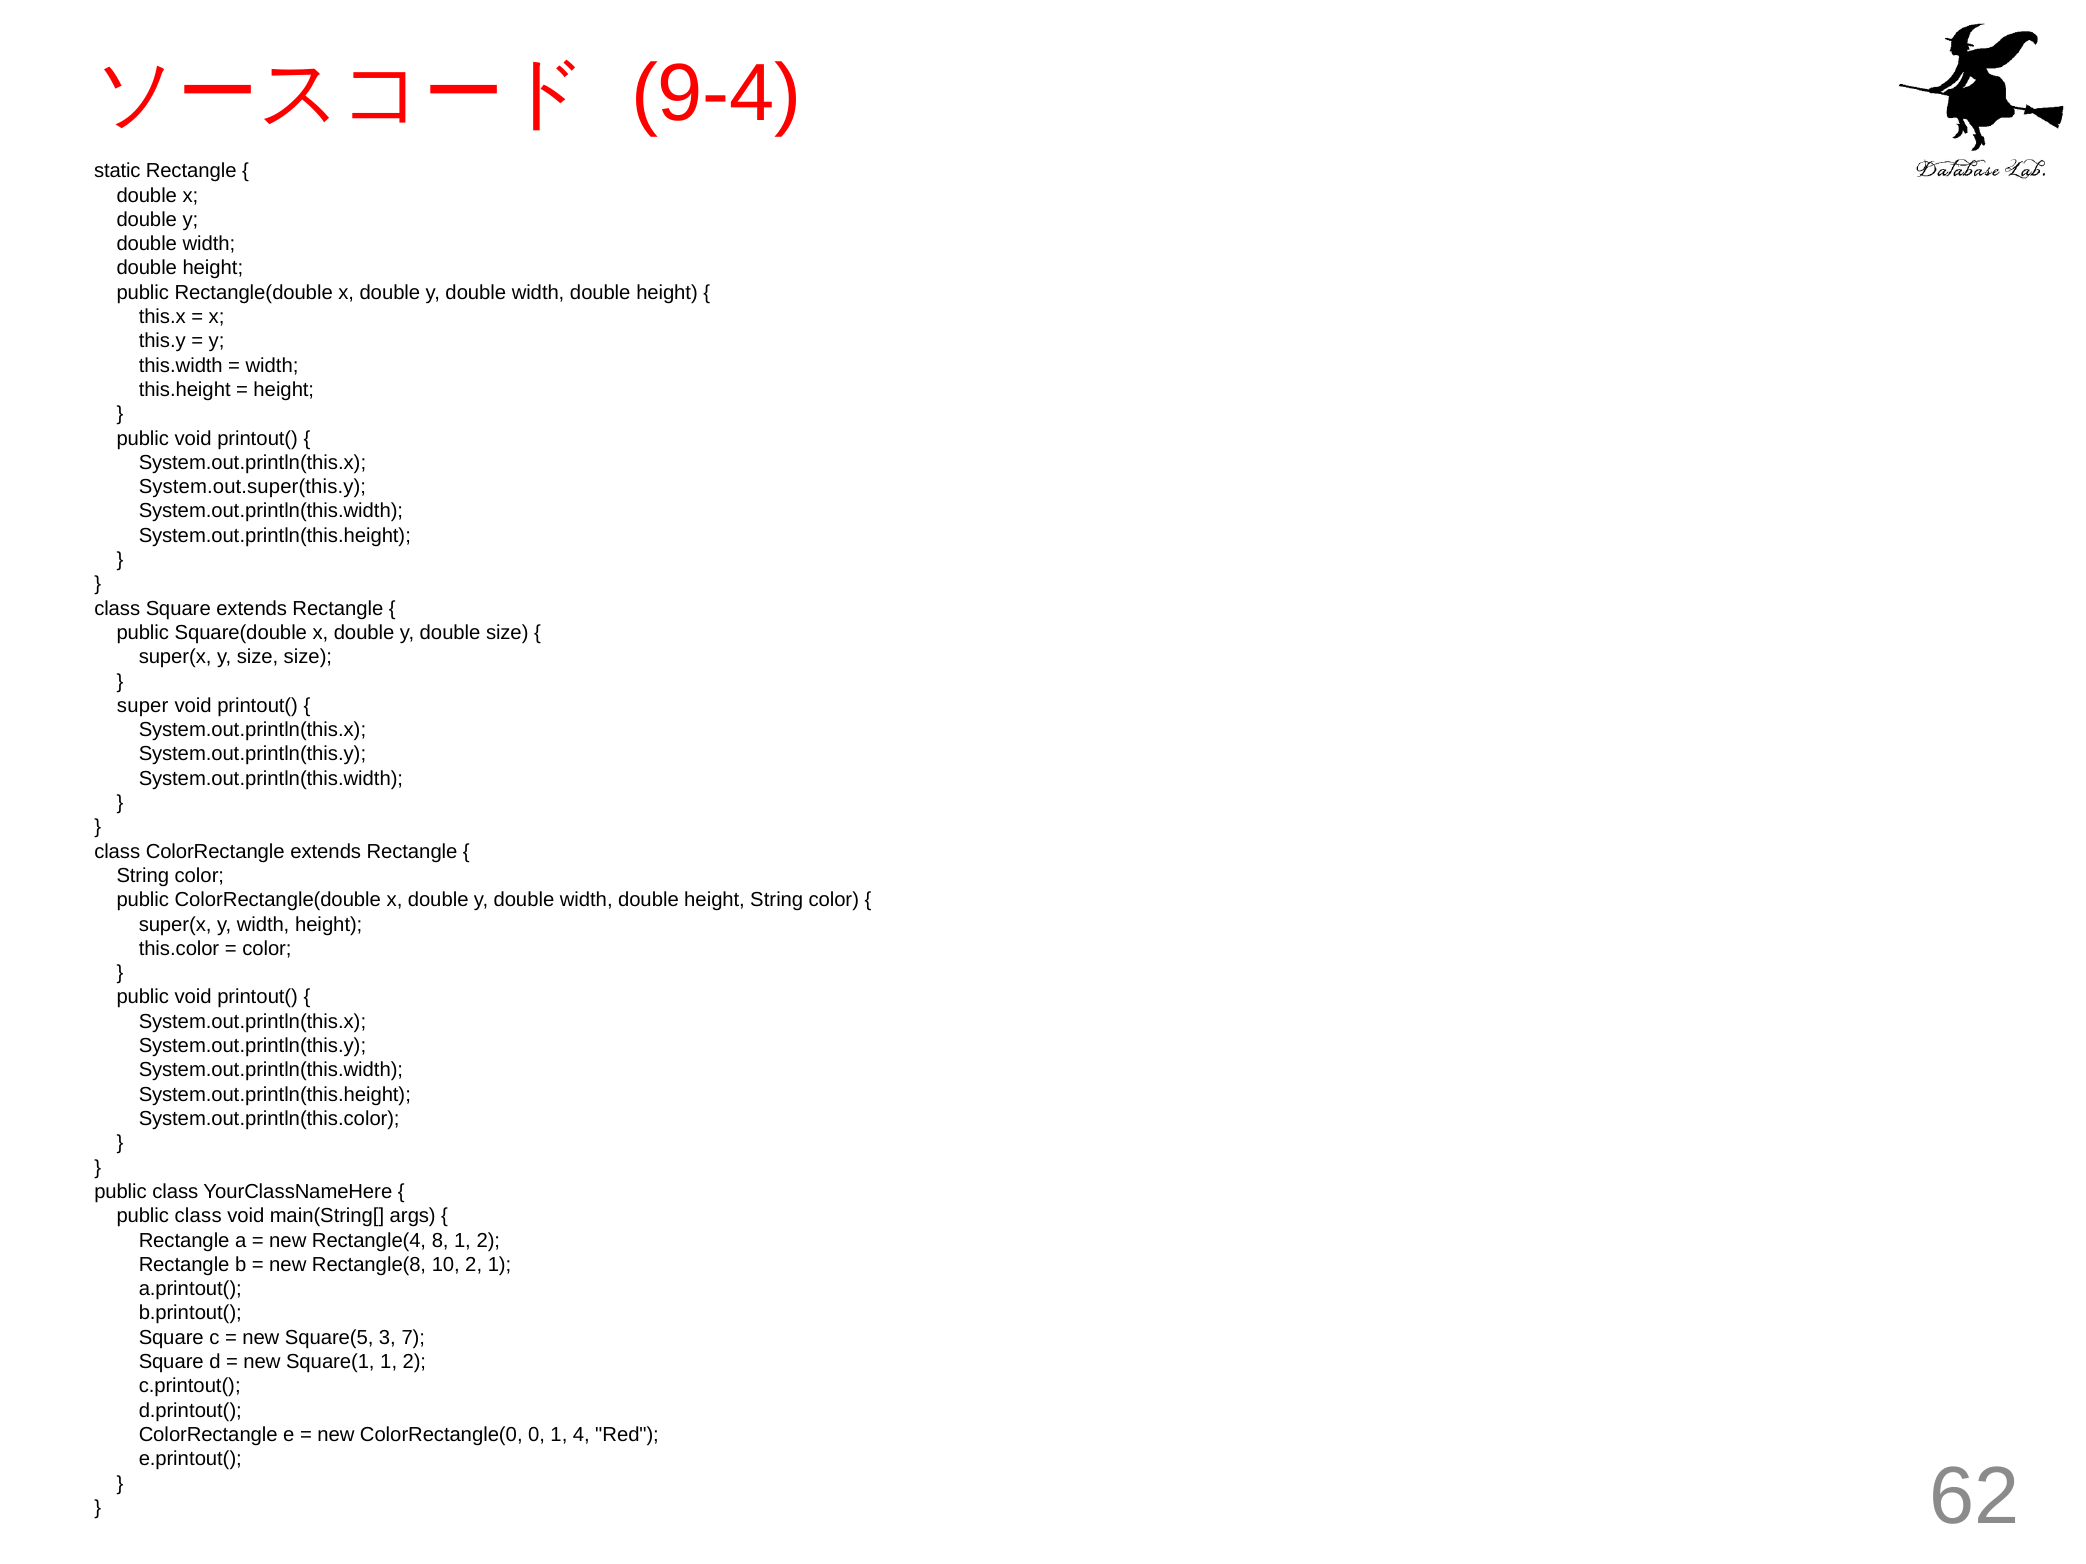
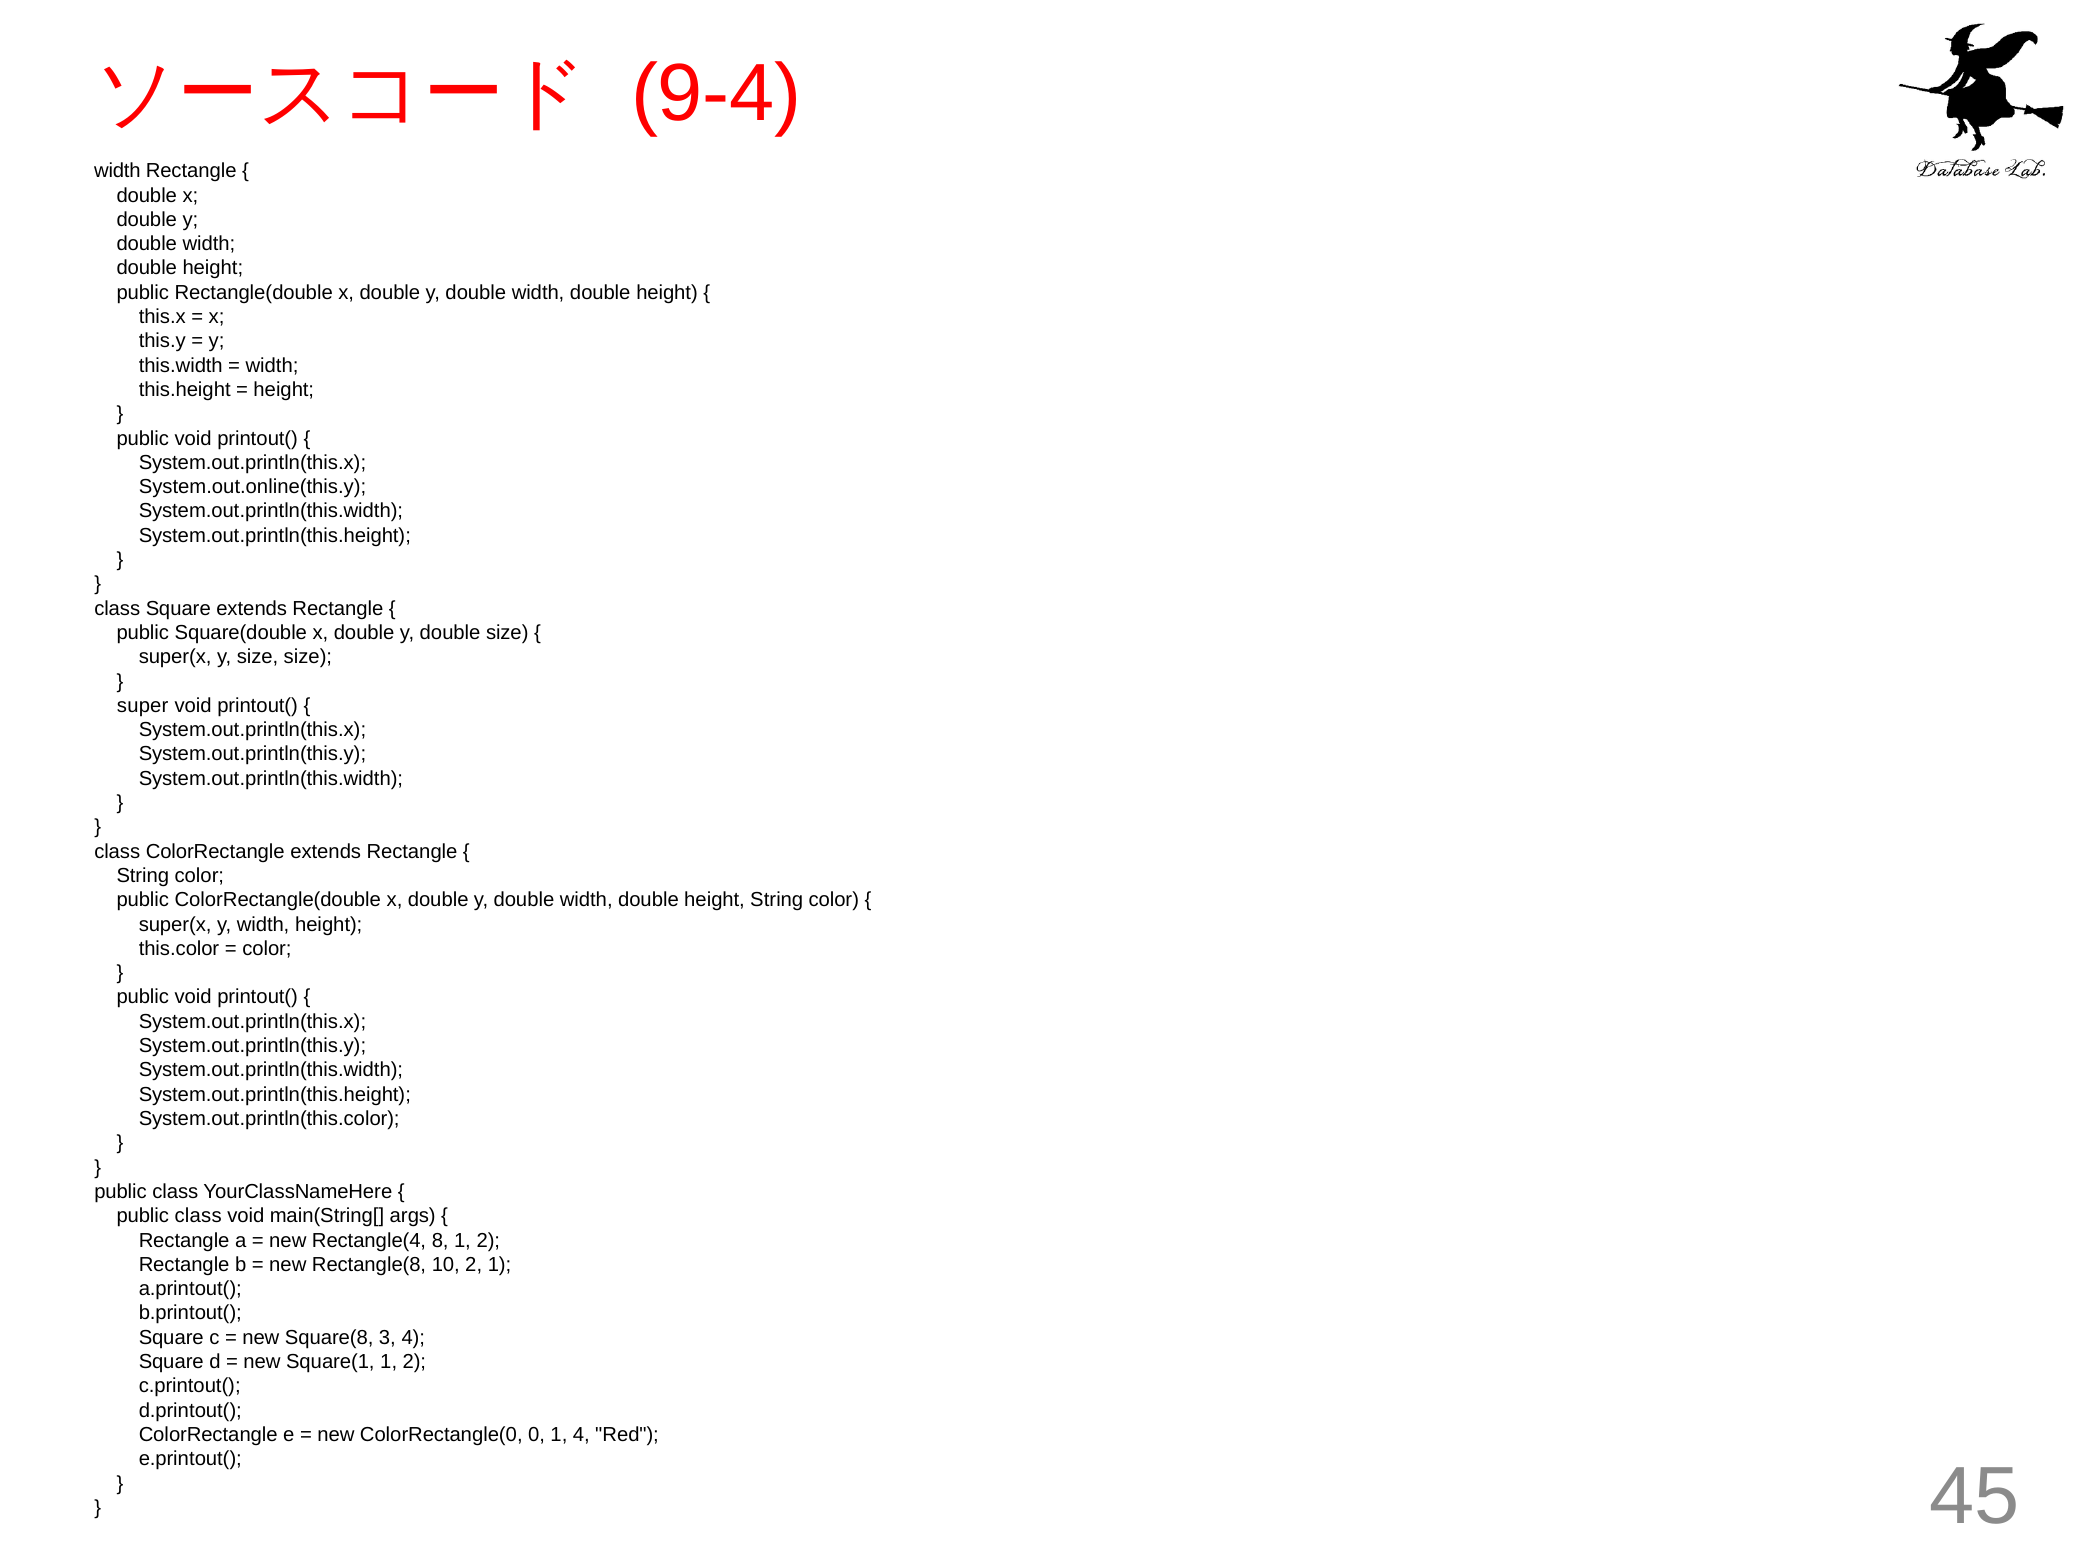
static: static -> width (117, 171)
System.out.super(this.y: System.out.super(this.y -> System.out.online(this.y (252, 487)
Square(5: Square(5 -> Square(8 (329, 1338)
3 7: 7 -> 4 (413, 1338)
62: 62 -> 45 (1974, 1497)
